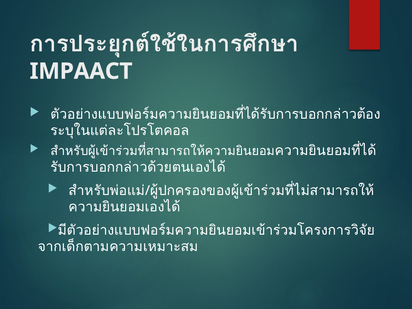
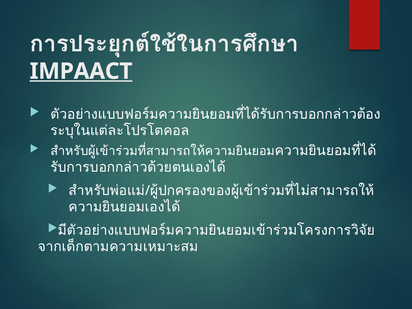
IMPAACT underline: none -> present (81, 71)
